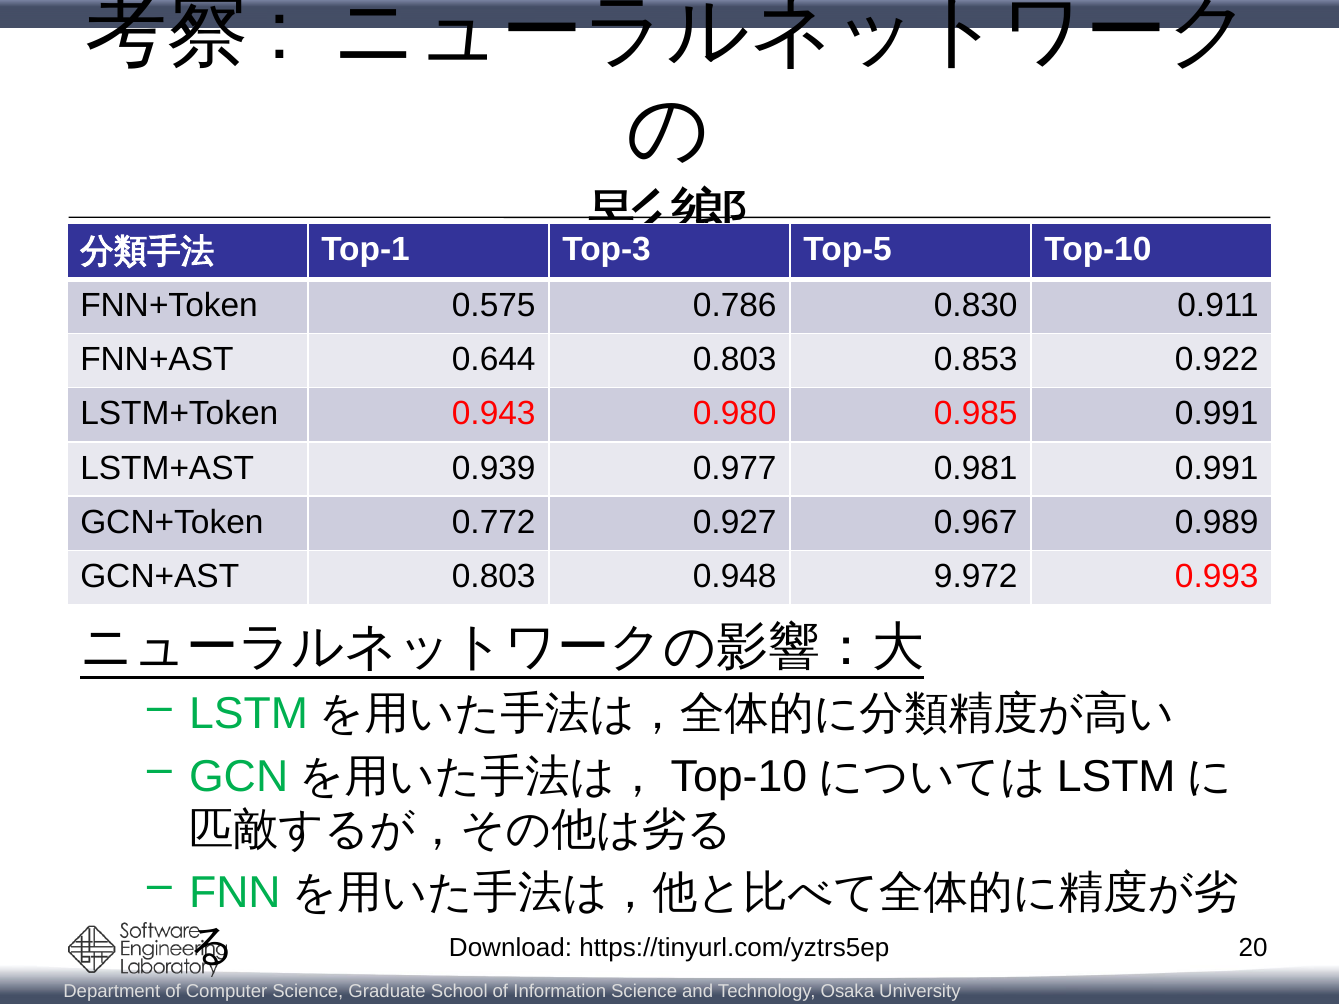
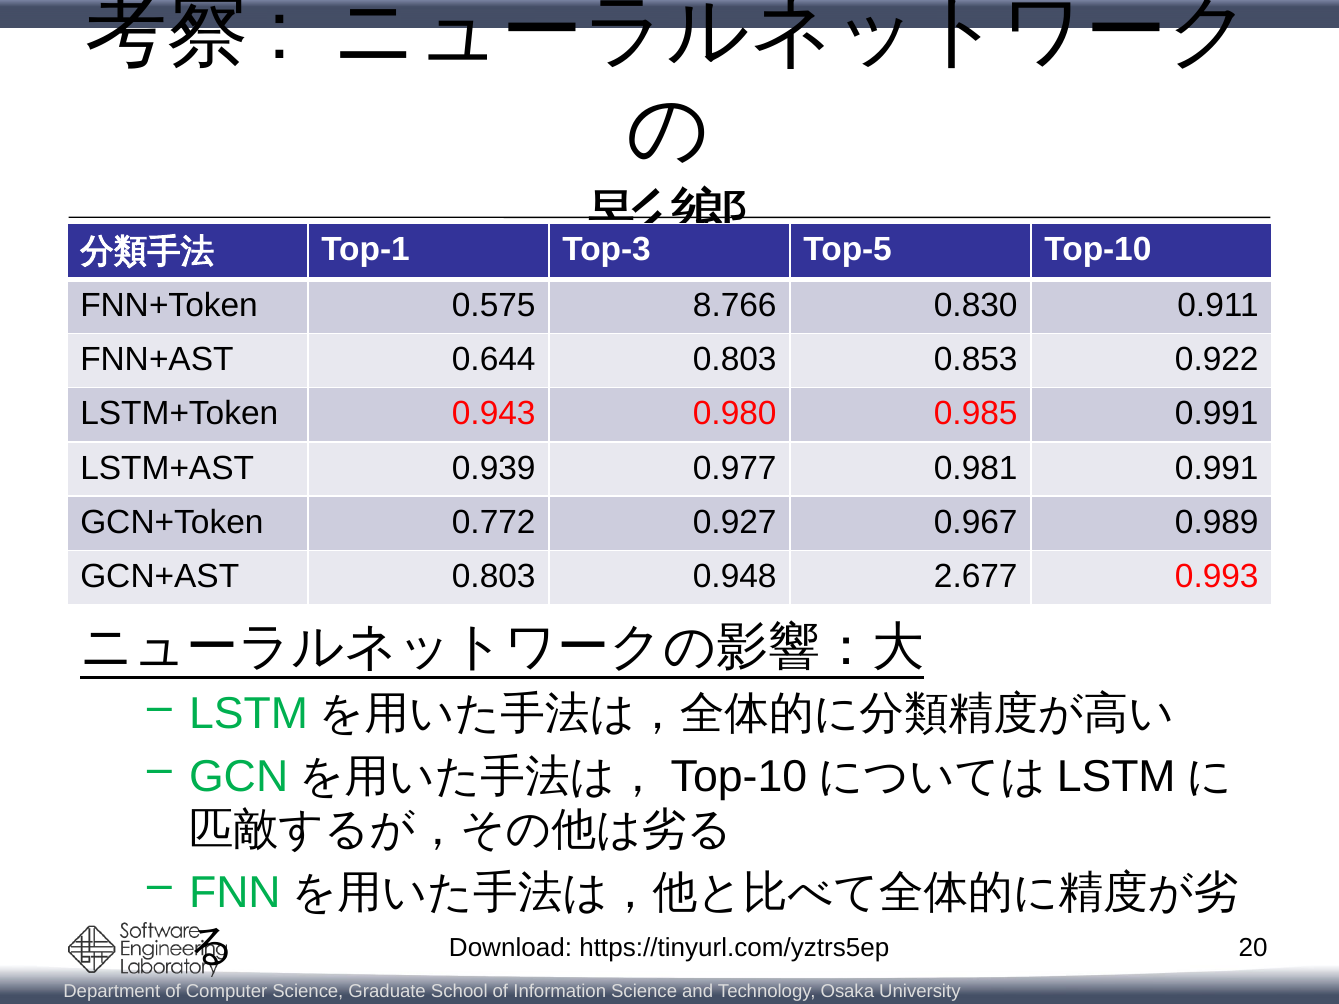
0.786: 0.786 -> 8.766 (735, 305)
9.972: 9.972 -> 2.677 (976, 577)
